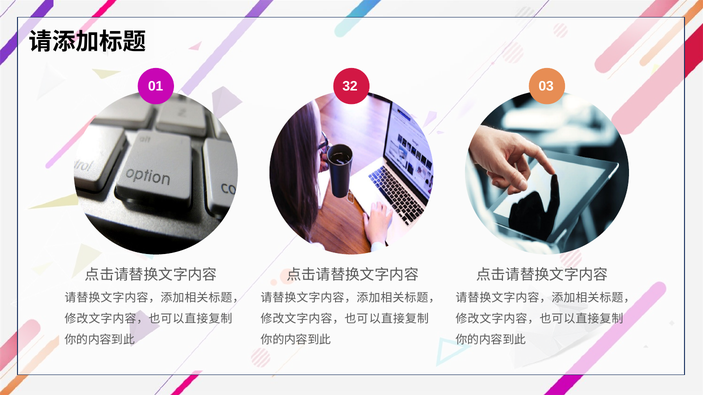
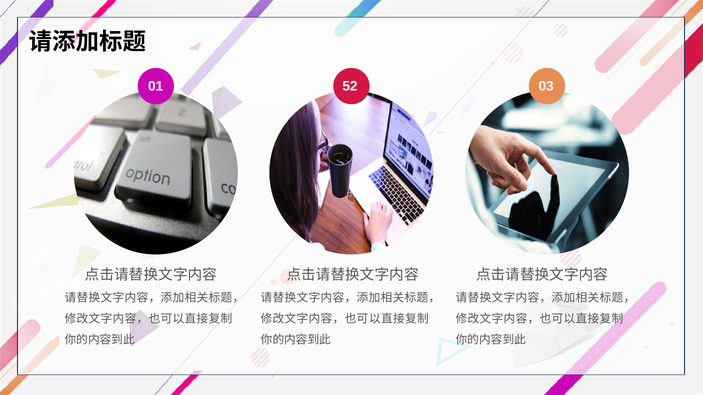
32: 32 -> 52 (350, 86)
